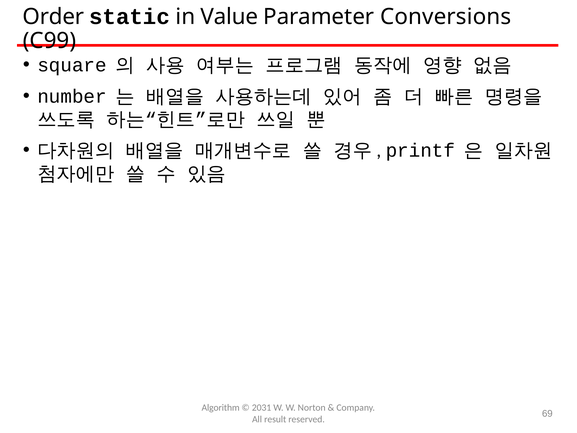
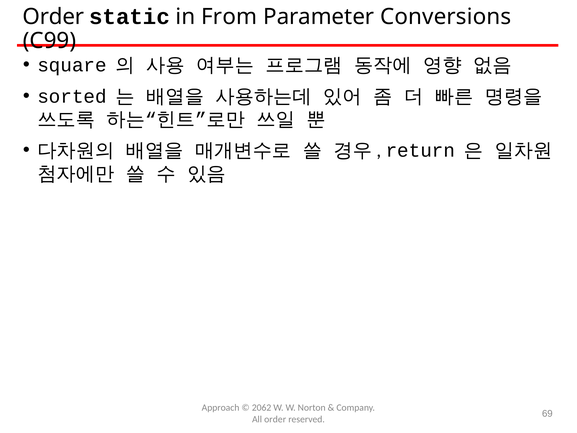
Value: Value -> From (229, 17)
number: number -> sorted (72, 96)
printf: printf -> return (420, 151)
Algorithm: Algorithm -> Approach (221, 407)
2031: 2031 -> 2062 (262, 407)
All result: result -> order (275, 419)
